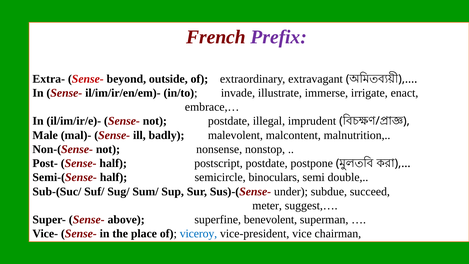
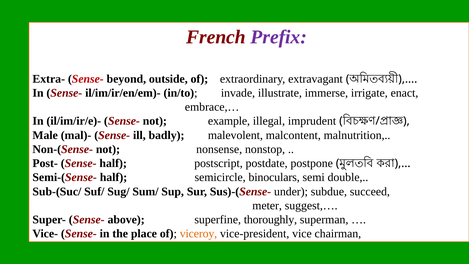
not postdate: postdate -> example (229, 121)
benevolent: benevolent -> thoroughly (270, 219)
viceroy colour: blue -> orange (198, 234)
